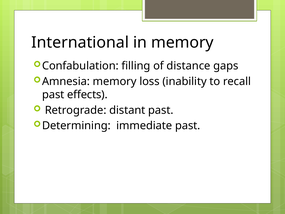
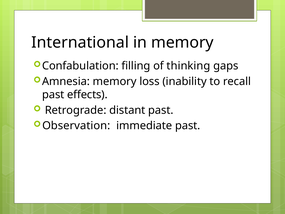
distance: distance -> thinking (188, 66)
Determining: Determining -> Observation (76, 126)
